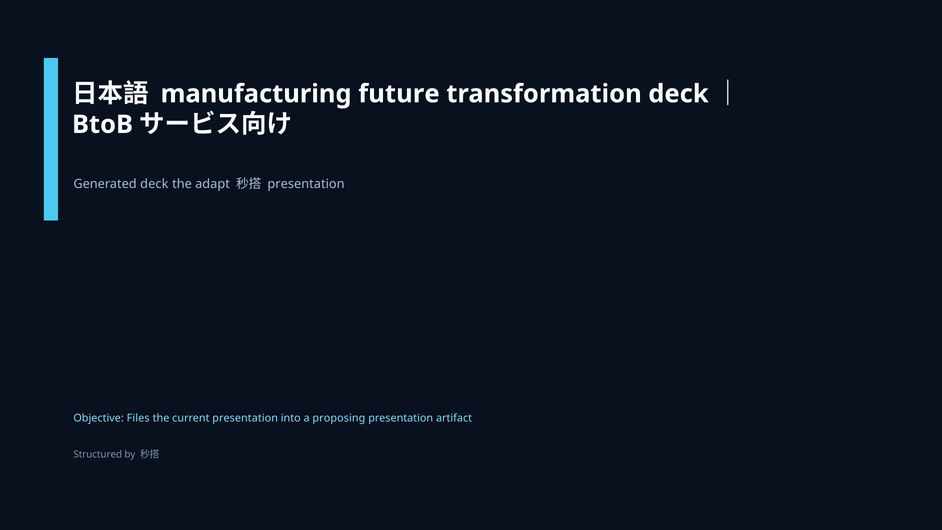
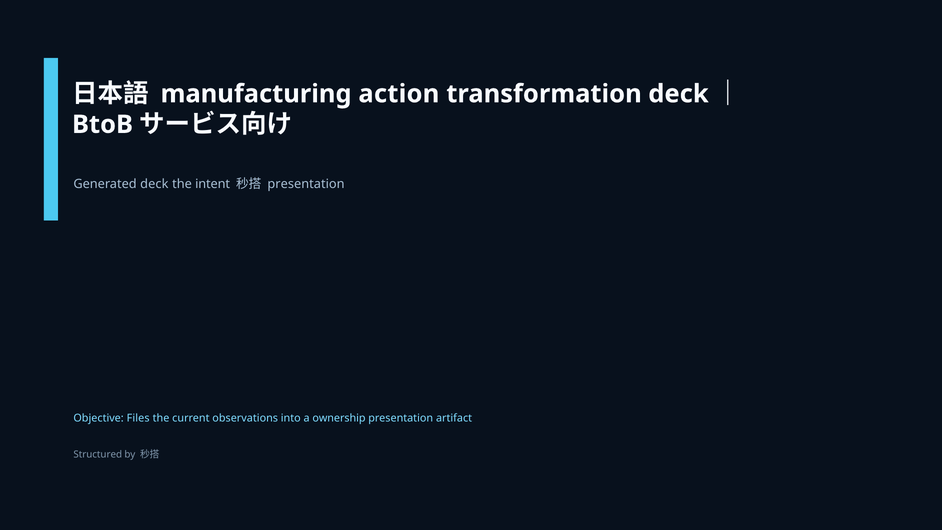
future: future -> action (399, 94)
adapt: adapt -> intent (213, 184)
current presentation: presentation -> observations (245, 418)
proposing: proposing -> ownership (339, 418)
